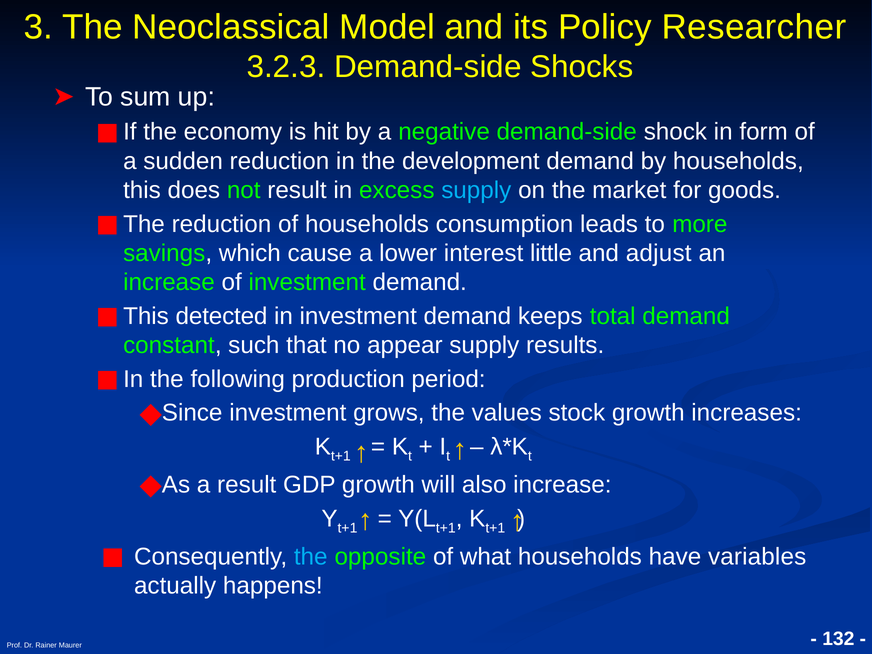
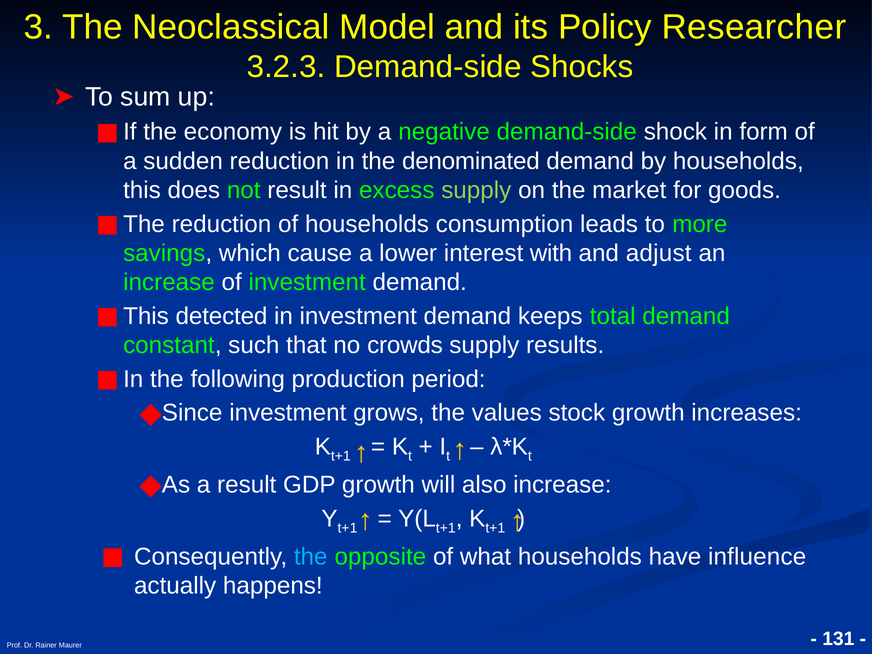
development: development -> denominated (471, 161)
supply colour: light blue -> light green (476, 190)
little: little -> with (551, 253)
appear: appear -> crowds (405, 345)
variables: variables -> influence (757, 557)
132: 132 -> 131 (838, 639)
